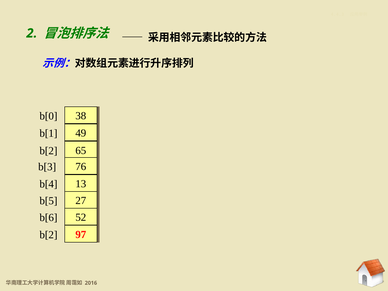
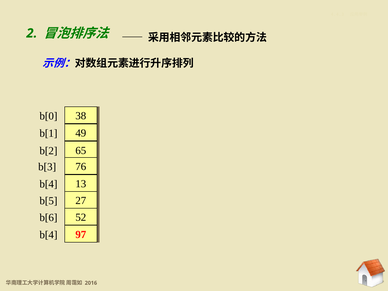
b[2: b[2 -> b[4 (48, 235)
